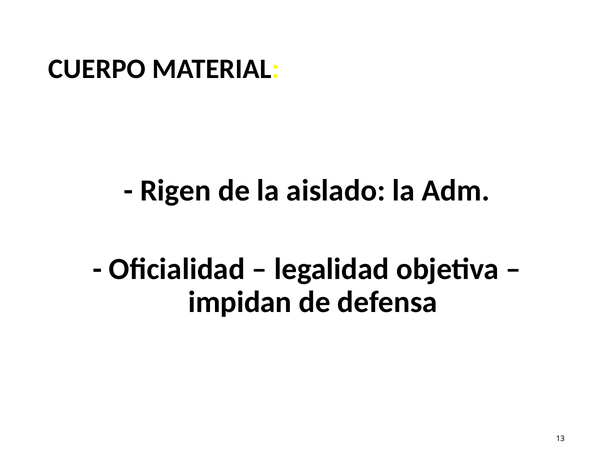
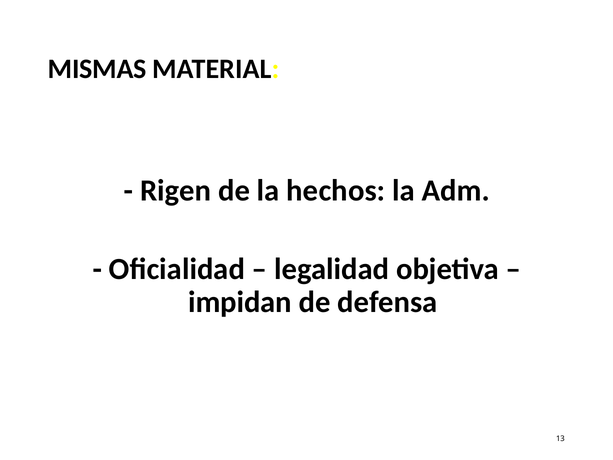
CUERPO: CUERPO -> MISMAS (97, 69)
aislado: aislado -> hechos (336, 191)
